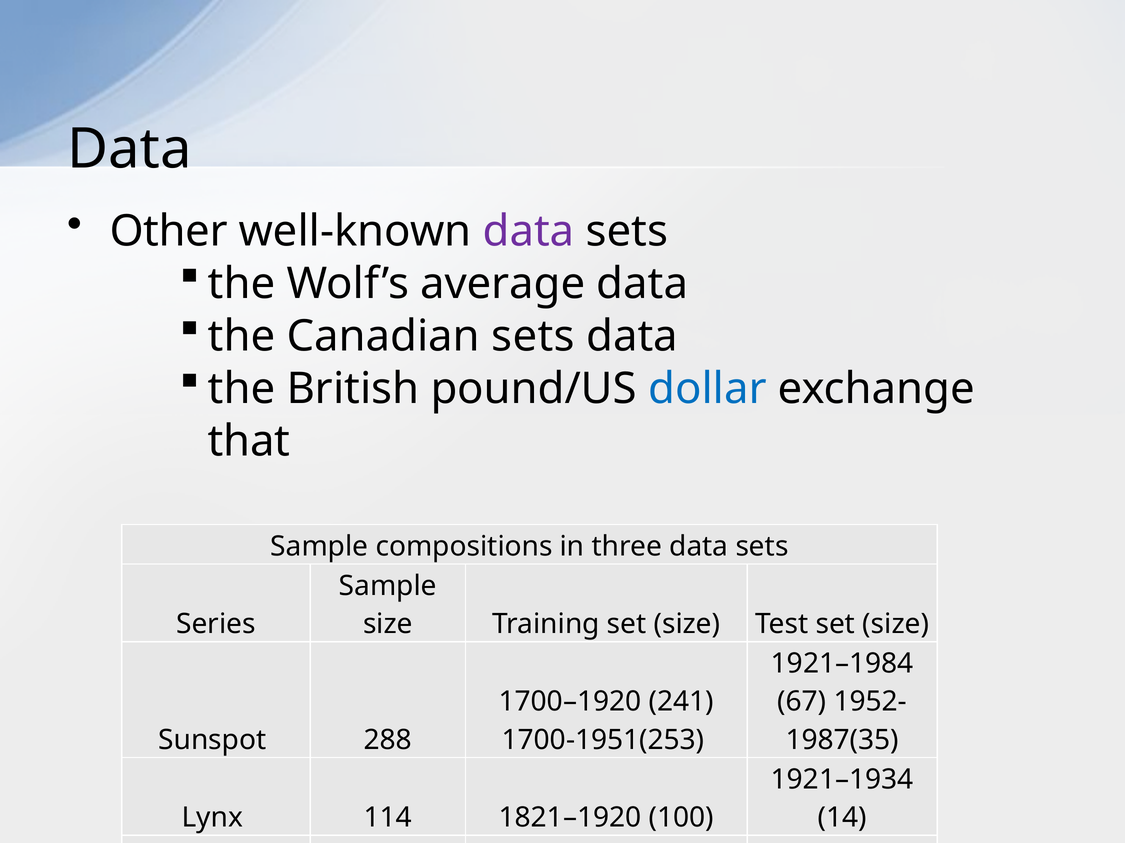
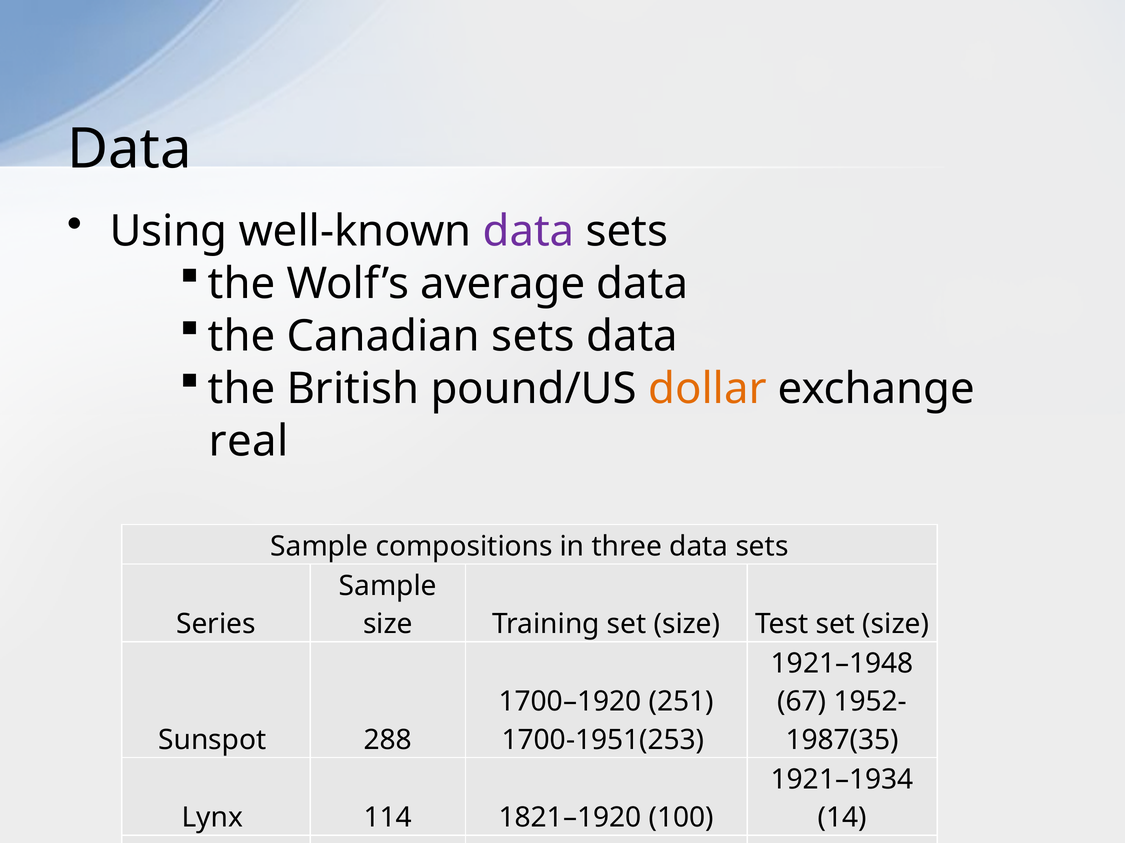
Other: Other -> Using (168, 232)
dollar colour: blue -> orange (707, 389)
that: that -> real (249, 442)
1921–1984: 1921–1984 -> 1921–1948 (842, 664)
241: 241 -> 251 (681, 702)
